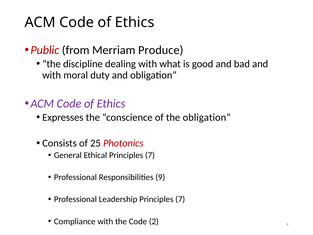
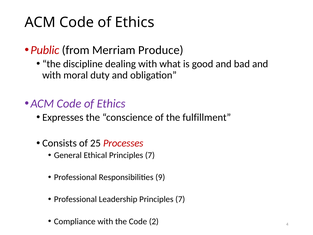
the obligation: obligation -> fulfillment (207, 117)
Photonics: Photonics -> Processes (123, 143)
